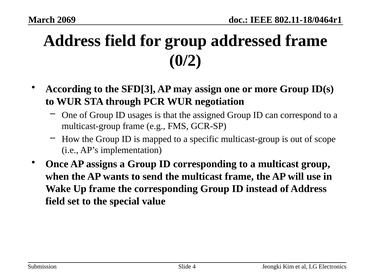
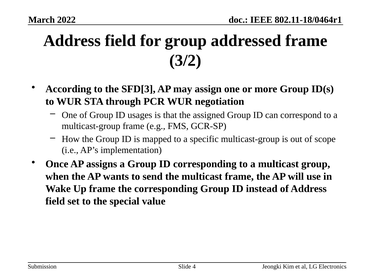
2069: 2069 -> 2022 (66, 20)
0/2: 0/2 -> 3/2 (185, 61)
